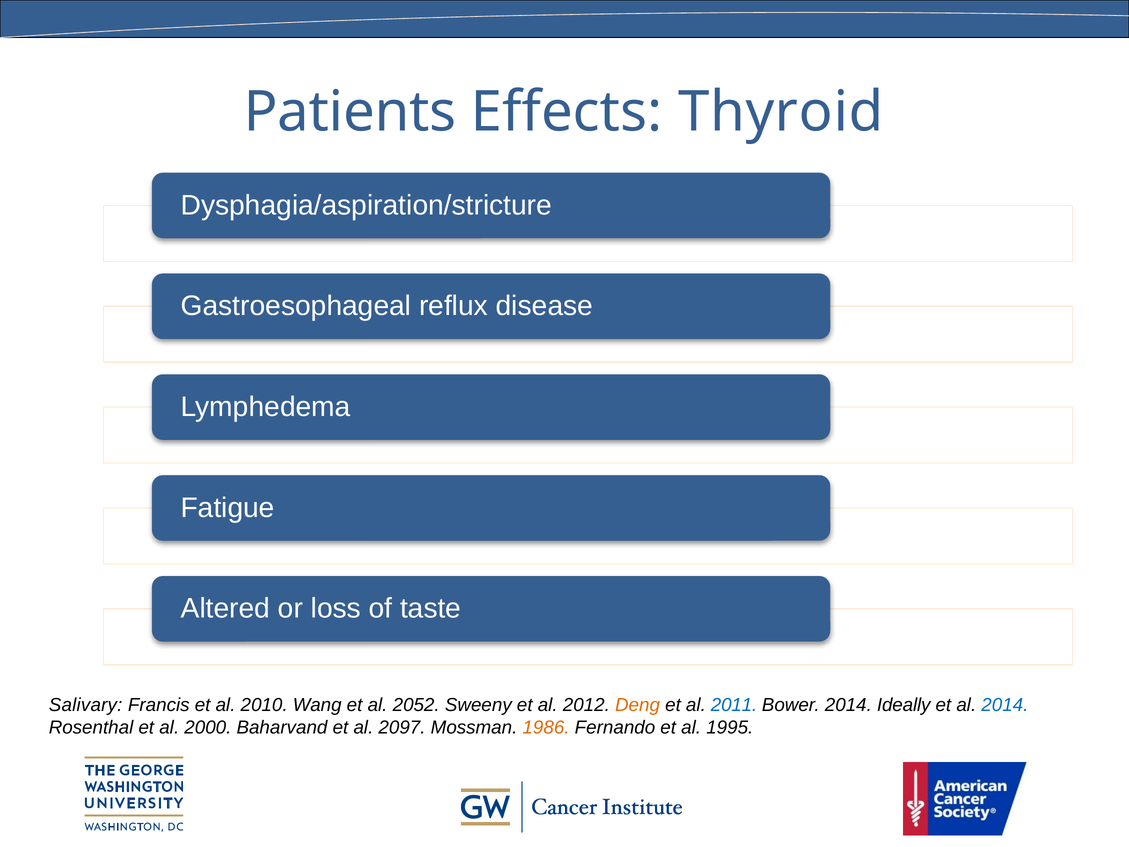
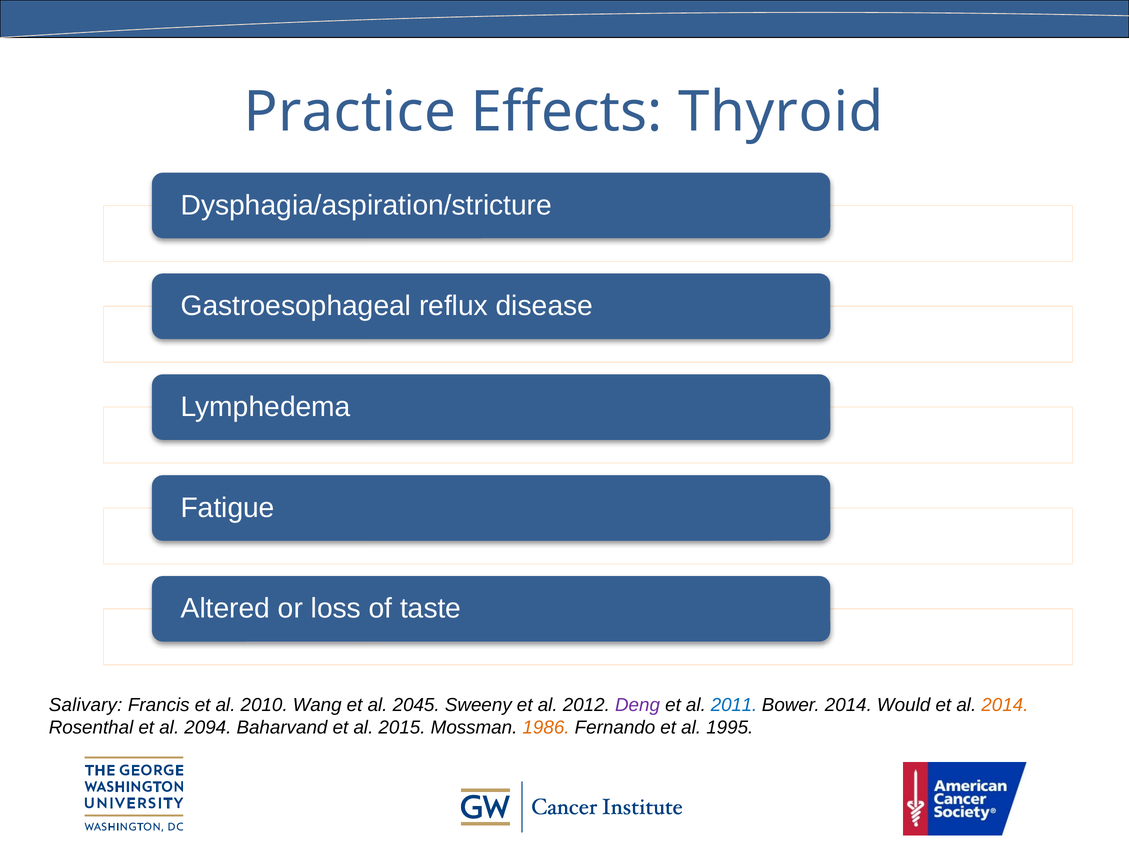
Patients: Patients -> Practice (350, 112)
2052: 2052 -> 2045 (416, 705)
Deng colour: orange -> purple (638, 705)
Ideally: Ideally -> Would (904, 705)
2014 colour: blue -> orange (1005, 705)
2000: 2000 -> 2094 (208, 728)
2097: 2097 -> 2015 (402, 728)
